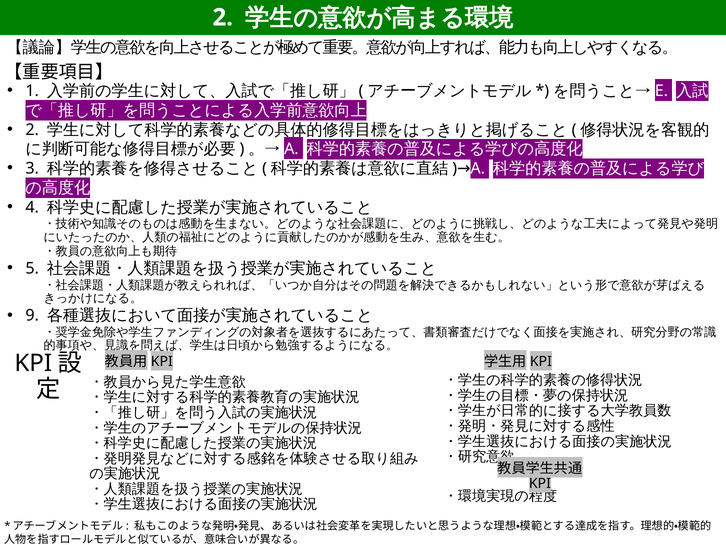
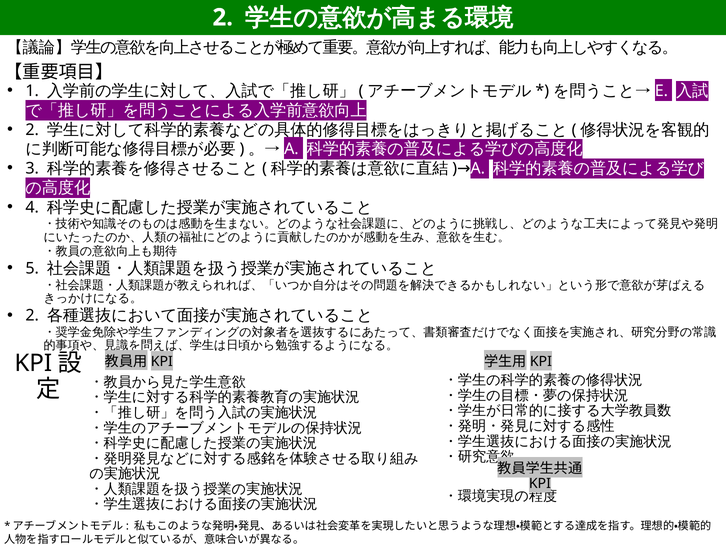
9: 9 -> 2 (32, 315)
